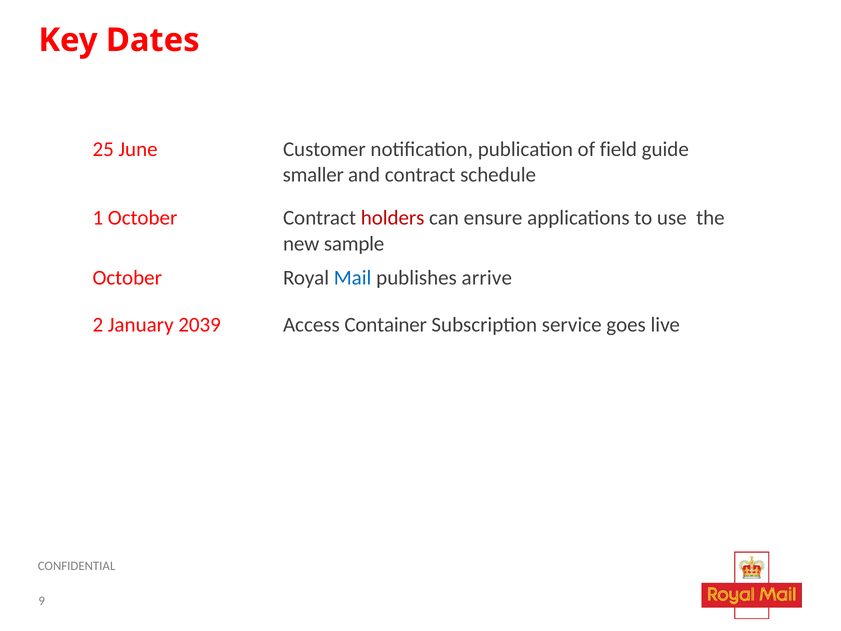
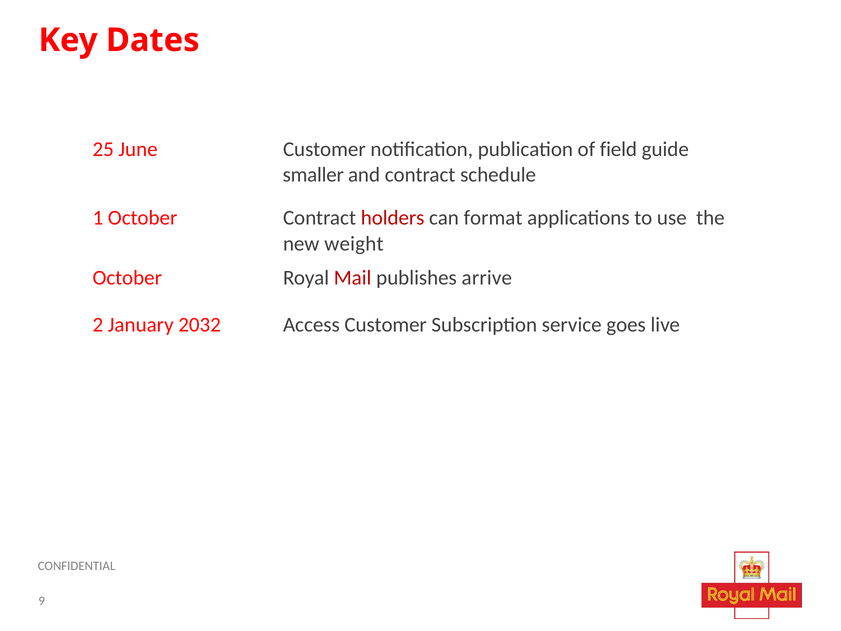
ensure: ensure -> format (493, 218)
sample: sample -> weight (354, 244)
Mail colour: blue -> red (353, 278)
2039: 2039 -> 2032 (200, 325)
Access Container: Container -> Customer (386, 325)
